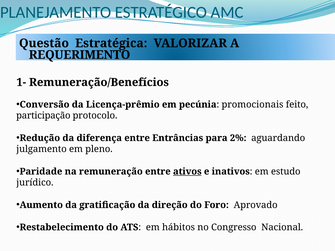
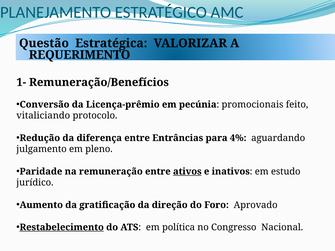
participação: participação -> vitaliciando (43, 116)
2%: 2% -> 4% (238, 138)
Restabelecimento underline: none -> present (62, 227)
hábitos: hábitos -> política (179, 227)
